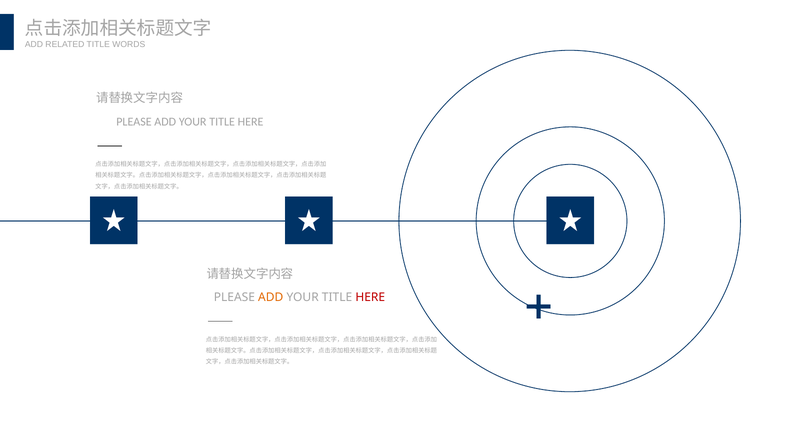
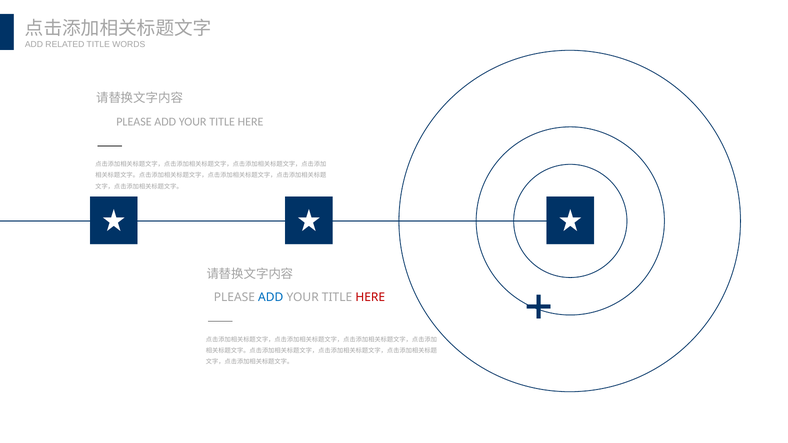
ADD colour: orange -> blue (271, 297)
